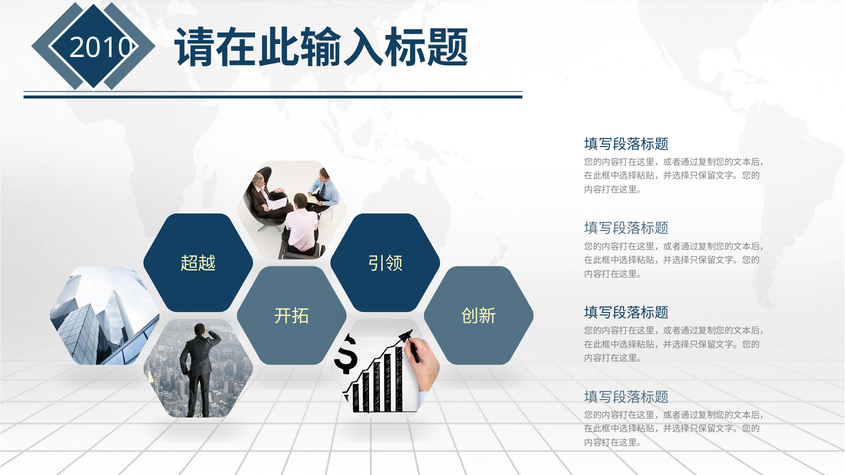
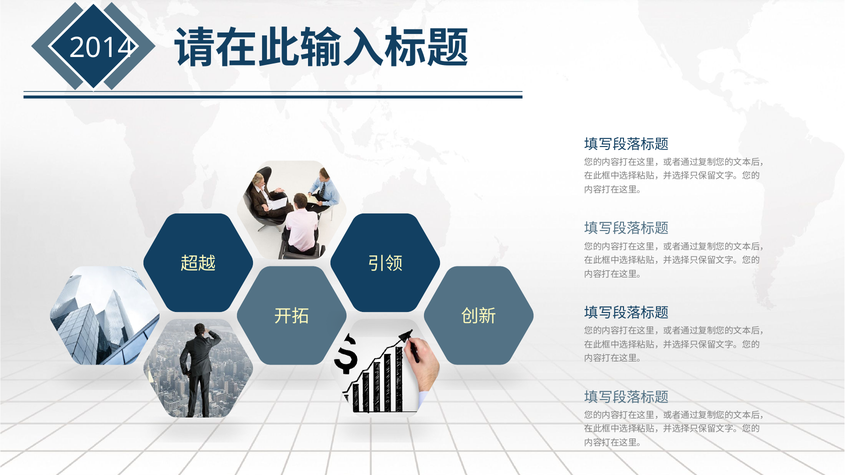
2010: 2010 -> 2014 (102, 48)
